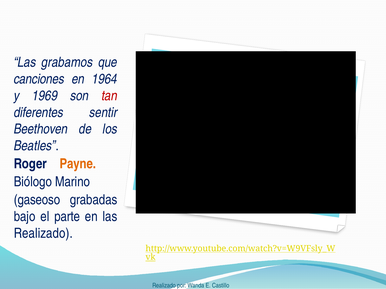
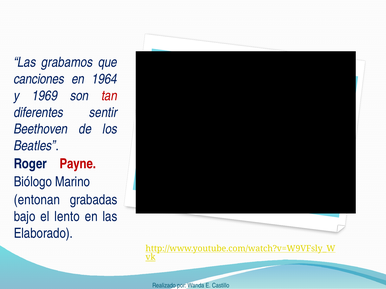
Payne colour: orange -> red (78, 164)
gaseoso: gaseoso -> entonan (37, 200)
parte: parte -> lento (67, 217)
Realizado: Realizado -> Elaborado (43, 234)
